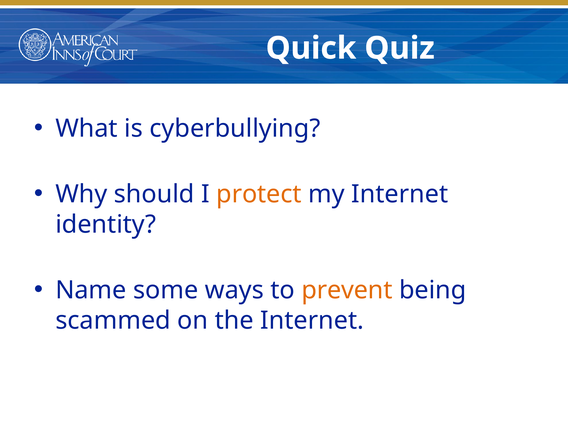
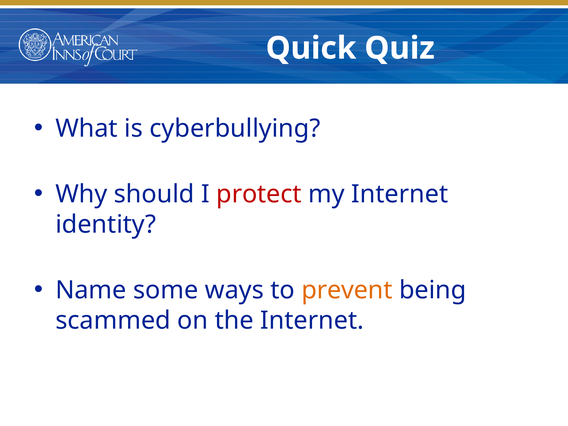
protect colour: orange -> red (259, 194)
